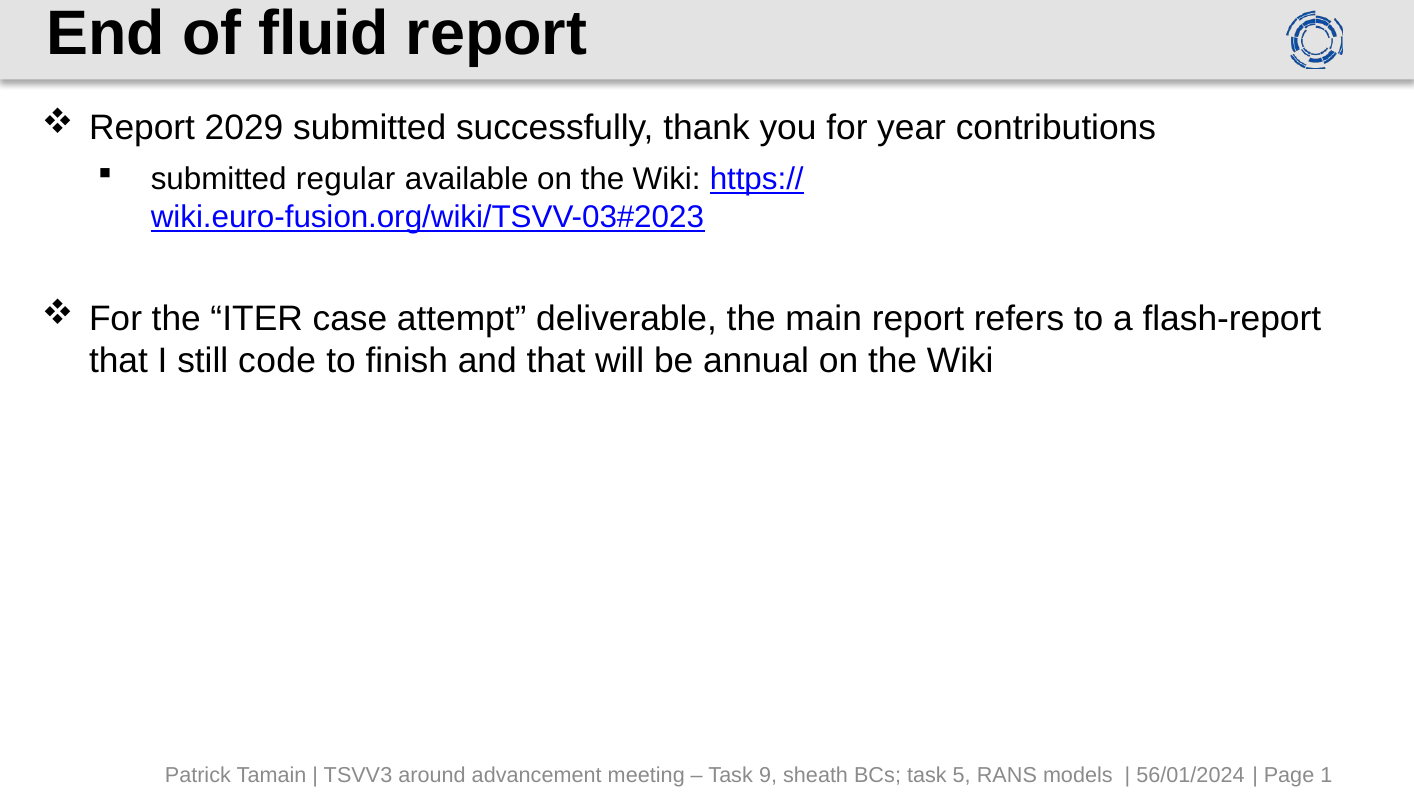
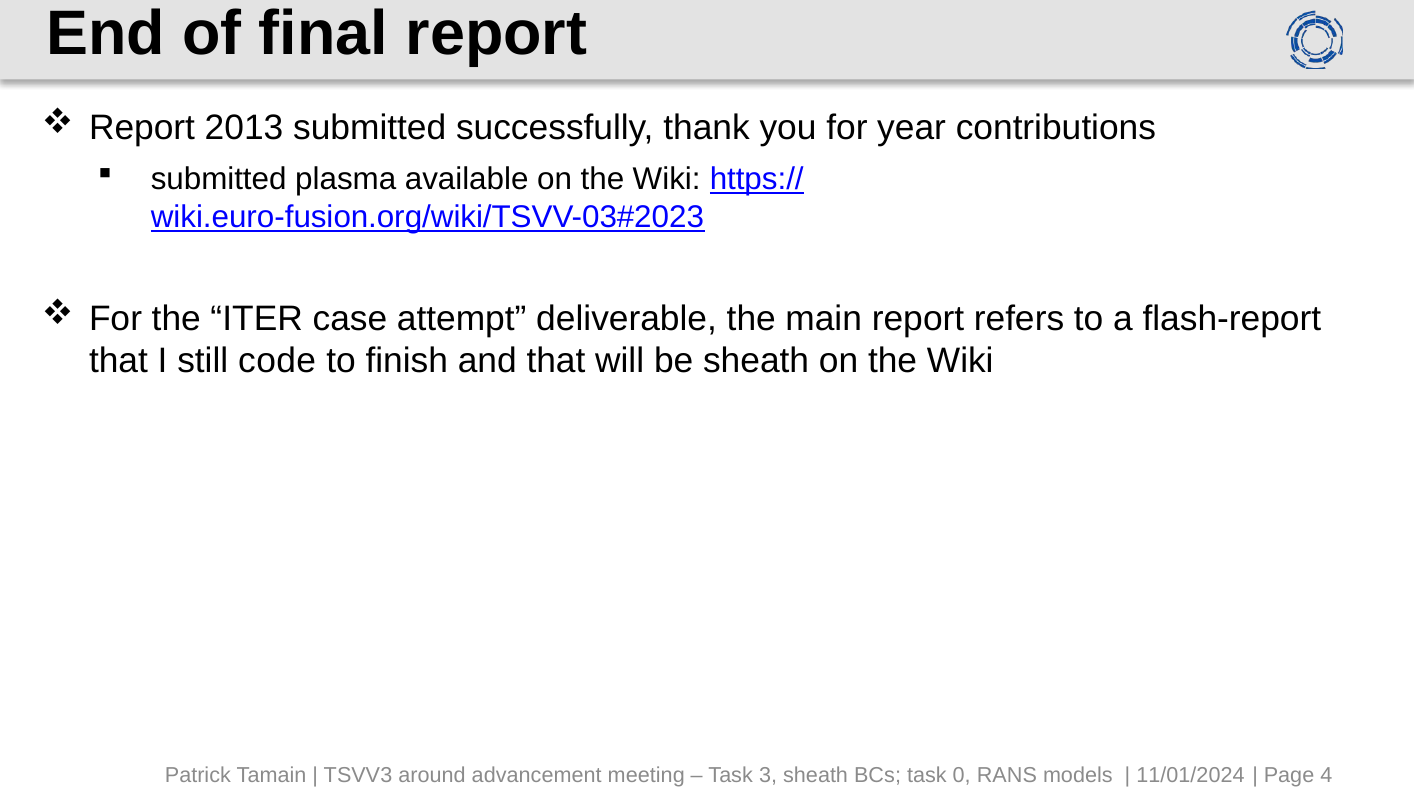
fluid: fluid -> final (324, 33)
2029: 2029 -> 2013 (244, 128)
regular: regular -> plasma (346, 179)
be annual: annual -> sheath (756, 361)
9: 9 -> 3 (768, 776)
5: 5 -> 0 (962, 776)
56/01/2024: 56/01/2024 -> 11/01/2024 (1190, 776)
1: 1 -> 4 (1326, 776)
